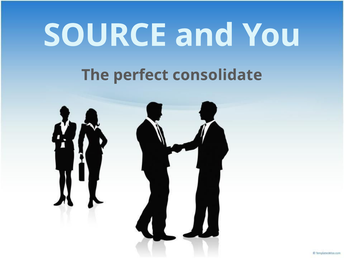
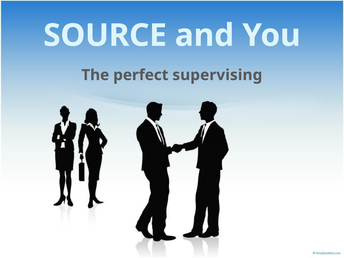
consolidate: consolidate -> supervising (217, 75)
